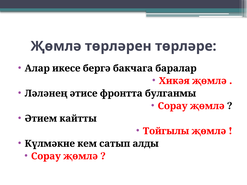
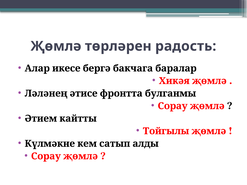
төрләре: төрләре -> радость (186, 46)
